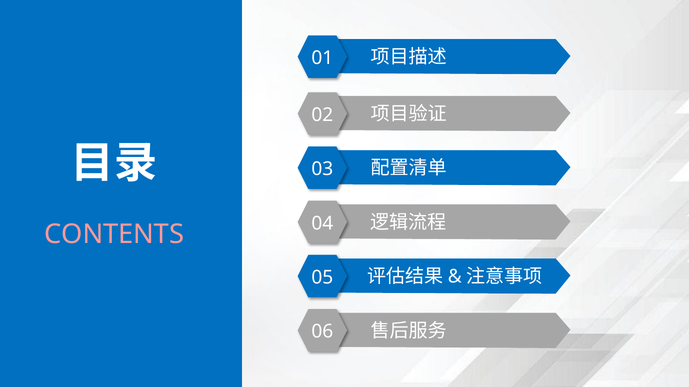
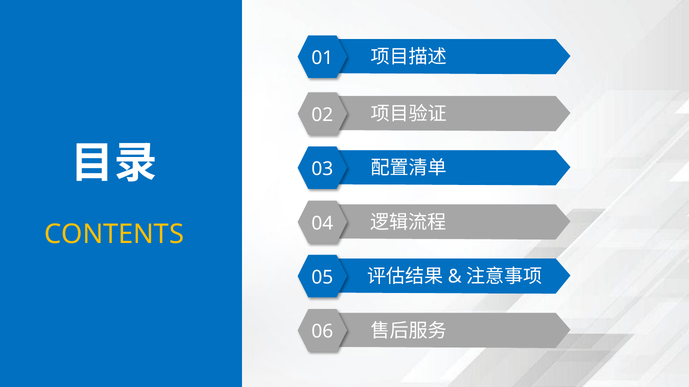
CONTENTS colour: pink -> yellow (114, 235)
